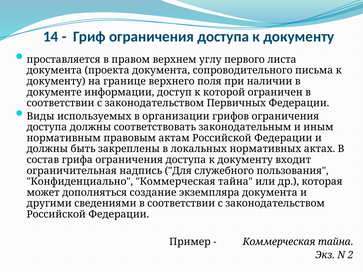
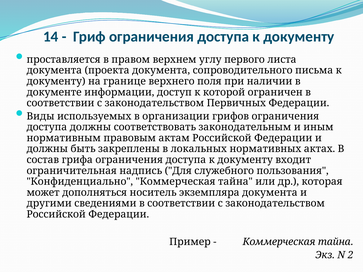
создание: создание -> носитель (153, 193)
